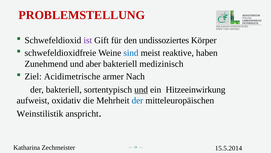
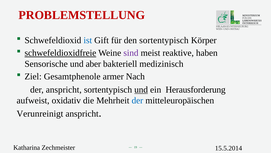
ist colour: purple -> blue (88, 40)
den undissoziertes: undissoziertes -> sortentypisch (164, 40)
schwefeldioxidfreie underline: none -> present (60, 53)
sind colour: blue -> purple (131, 53)
Zunehmend: Zunehmend -> Sensorische (46, 64)
Acidimetrische: Acidimetrische -> Gesamtphenole (72, 76)
der bakteriell: bakteriell -> anspricht (64, 89)
Hitzeeinwirkung: Hitzeeinwirkung -> Herausforderung (196, 89)
Weinstilistik: Weinstilistik -> Verunreinigt (40, 113)
